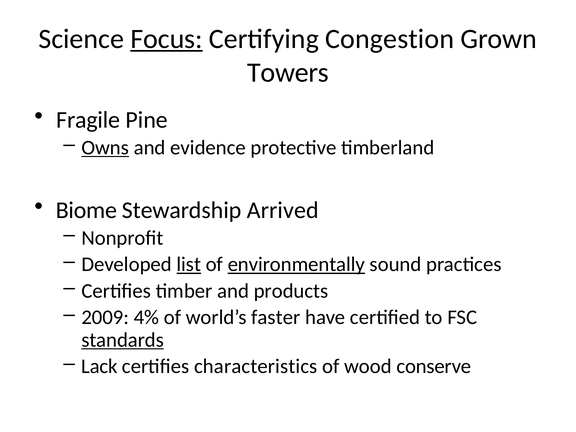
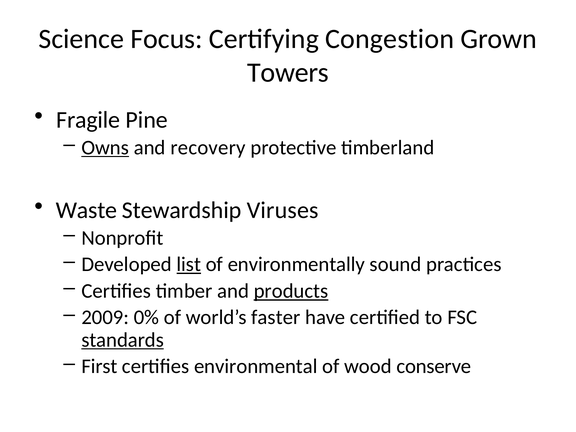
Focus underline: present -> none (167, 39)
evidence: evidence -> recovery (208, 148)
Biome: Biome -> Waste (86, 210)
Arrived: Arrived -> Viruses (283, 210)
environmentally underline: present -> none (296, 264)
products underline: none -> present (291, 291)
4%: 4% -> 0% (146, 317)
Lack: Lack -> First (99, 366)
characteristics: characteristics -> environmental (256, 366)
